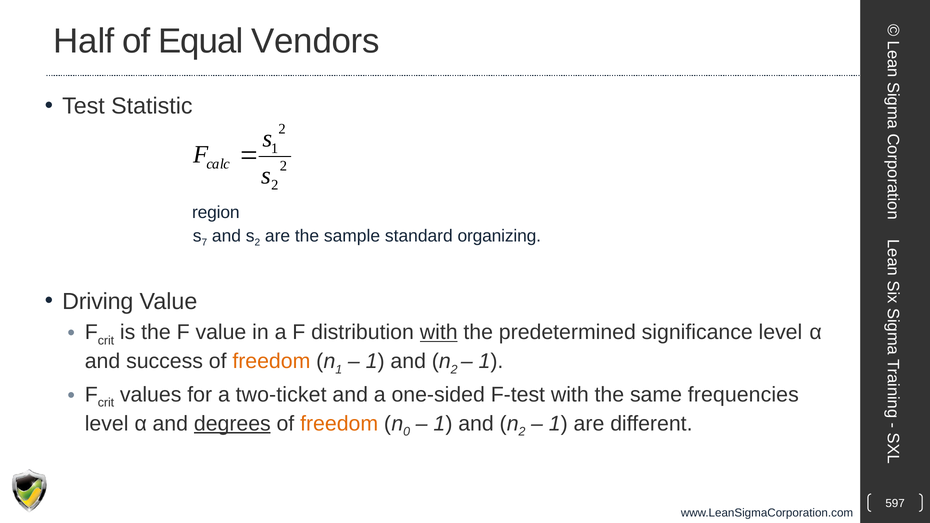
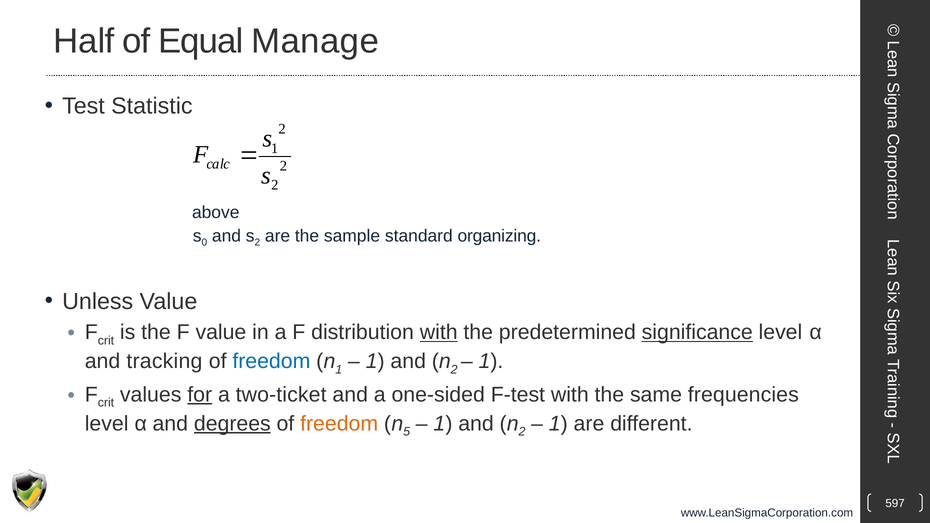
Vendors: Vendors -> Manage (315, 41)
region: region -> above (216, 213)
7: 7 -> 0 (204, 243)
Driving: Driving -> Unless (98, 302)
significance underline: none -> present (697, 332)
success: success -> tracking (164, 361)
freedom colour: orange -> blue (271, 361)
for underline: none -> present (200, 395)
0: 0 -> 5 (407, 432)
